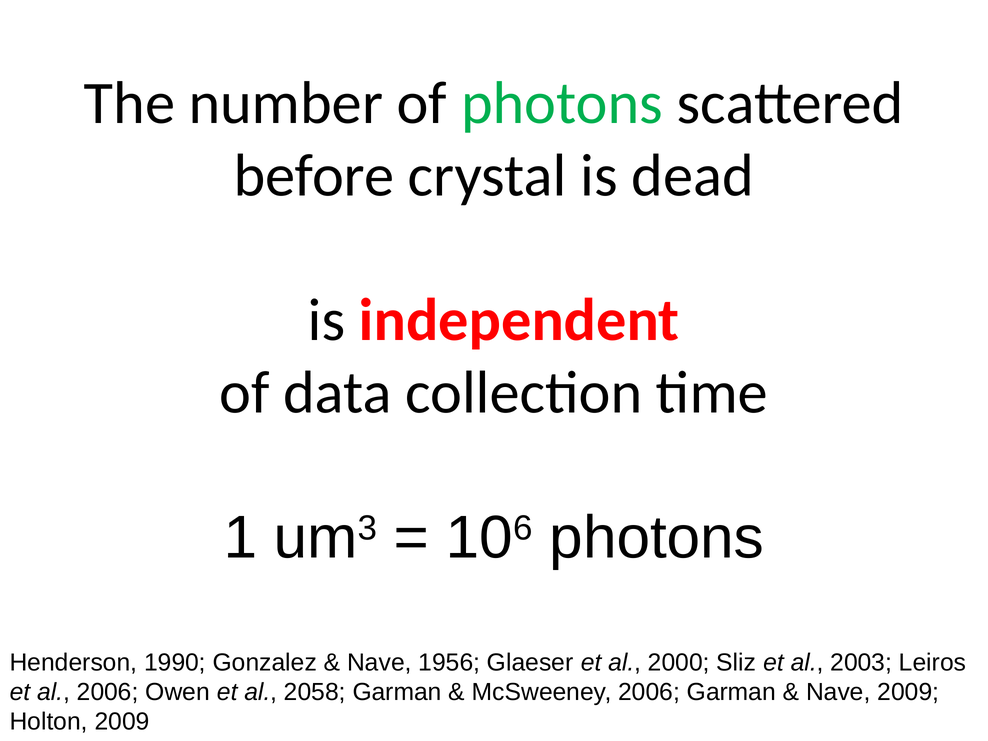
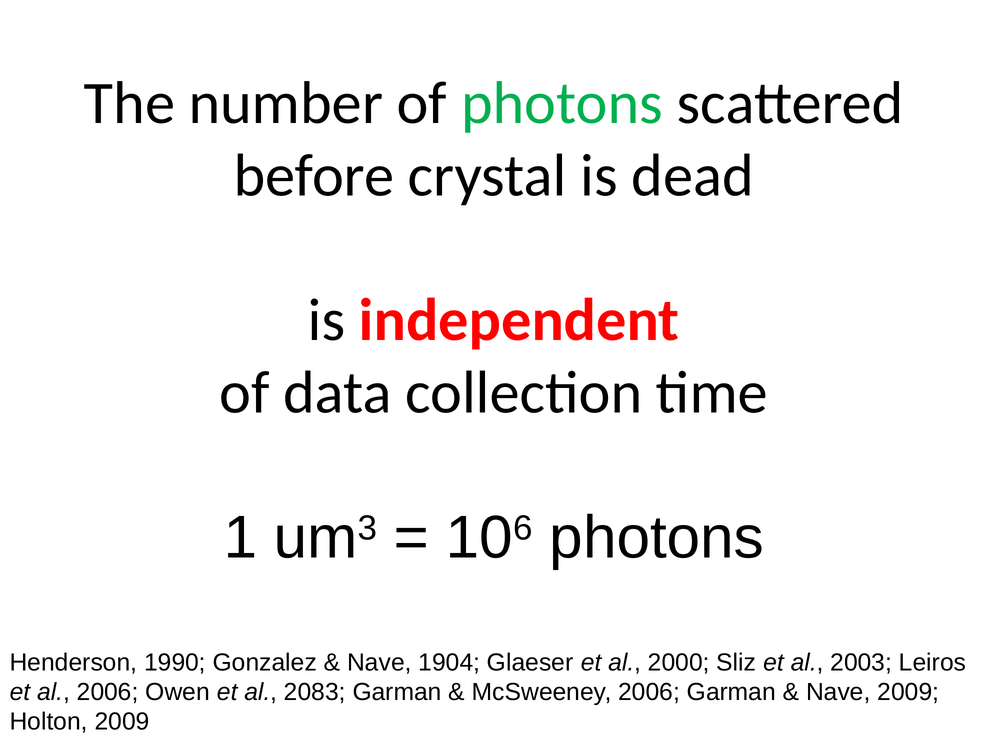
1956: 1956 -> 1904 (449, 663)
2058: 2058 -> 2083 (315, 692)
